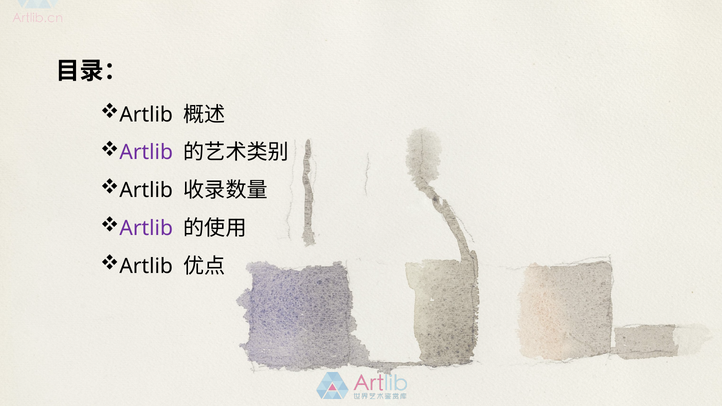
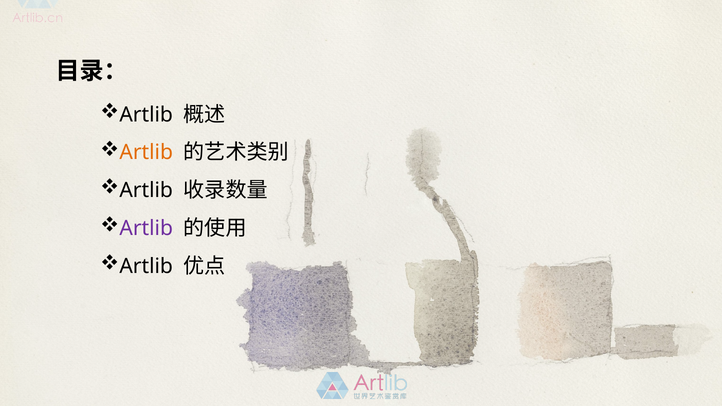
Artlib colour: purple -> orange (146, 153)
